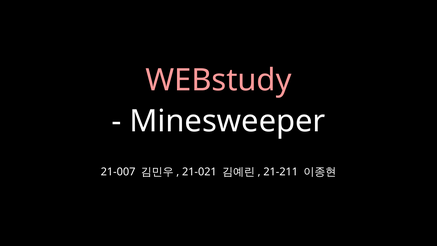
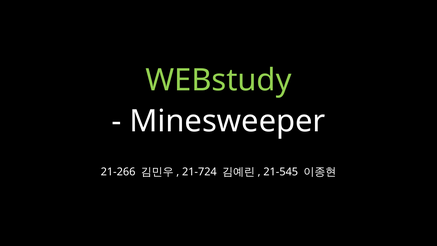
WEBstudy colour: pink -> light green (218, 80)
21-007: 21-007 -> 21-266 (118, 172)
21-021: 21-021 -> 21-724 (199, 172)
21-211: 21-211 -> 21-545 (281, 172)
